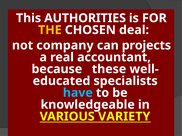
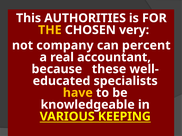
deal: deal -> very (134, 30)
projects: projects -> percent (146, 46)
have colour: light blue -> yellow (78, 93)
VARIETY: VARIETY -> KEEPING (124, 117)
